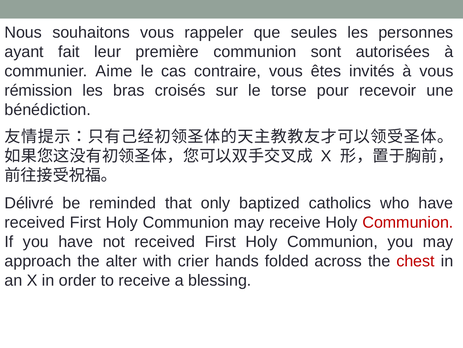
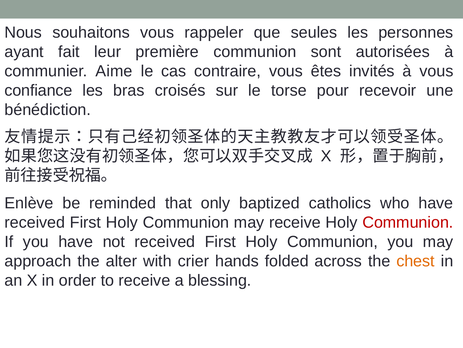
rémission: rémission -> confiance (38, 90)
Délivré: Délivré -> Enlève (29, 203)
chest colour: red -> orange (416, 261)
